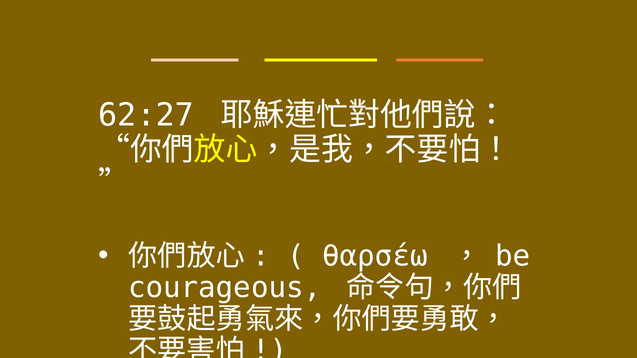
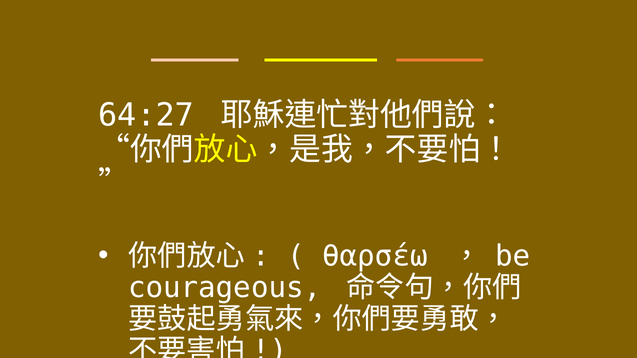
62:27: 62:27 -> 64:27 (146, 115)
